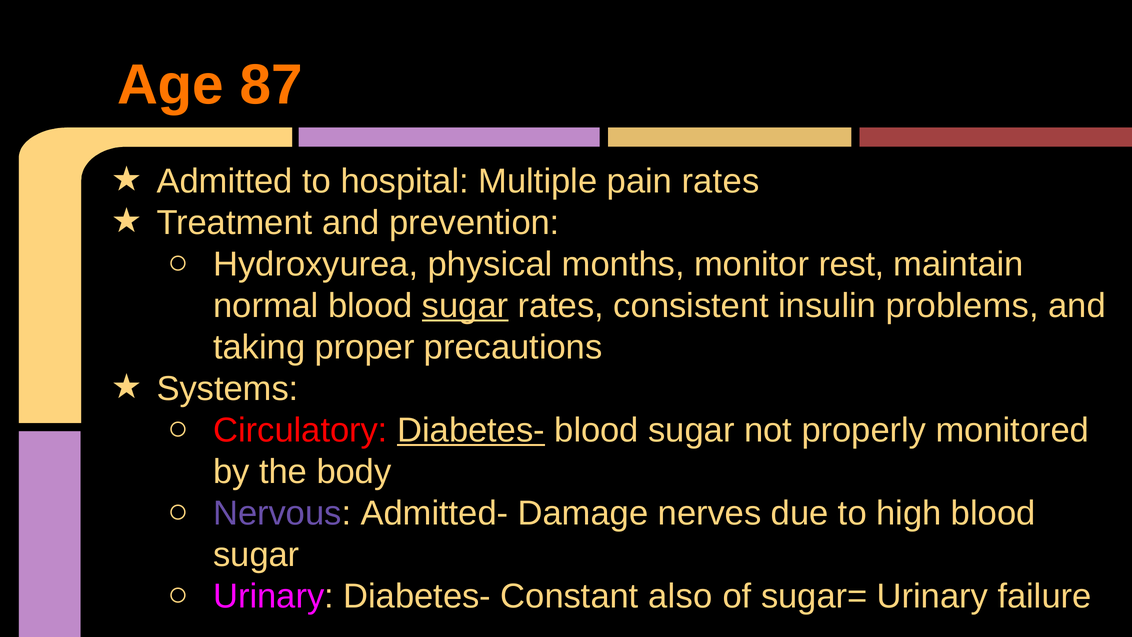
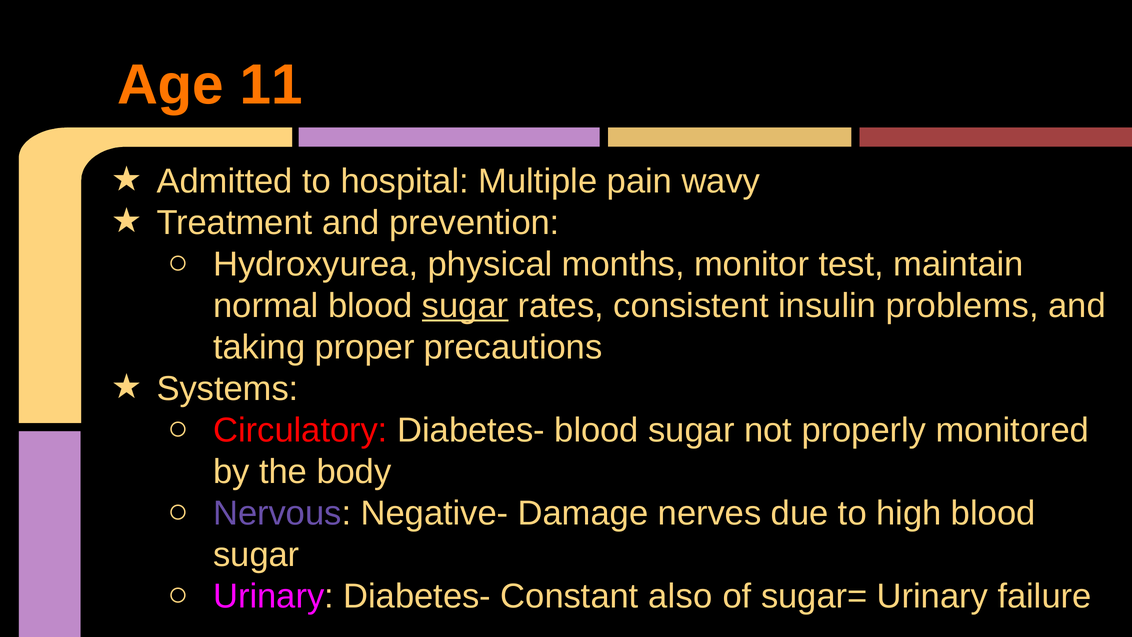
87: 87 -> 11 (271, 85)
pain rates: rates -> wavy (721, 181)
rest: rest -> test (851, 264)
Diabetes- underline: present -> none (471, 430)
Admitted-: Admitted- -> Negative- (435, 513)
